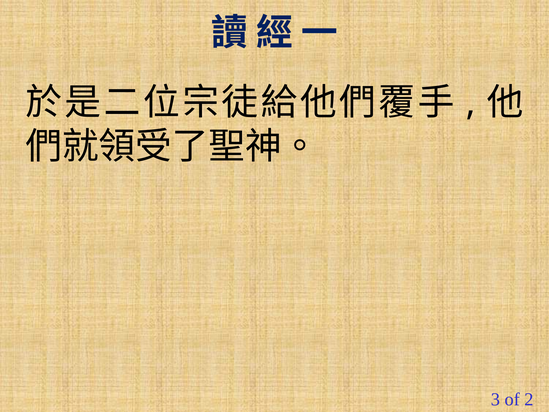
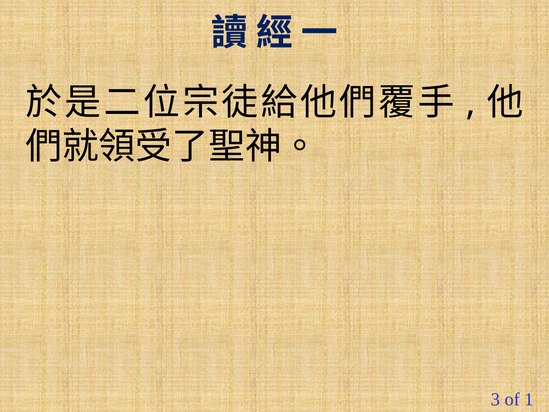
2: 2 -> 1 (529, 399)
